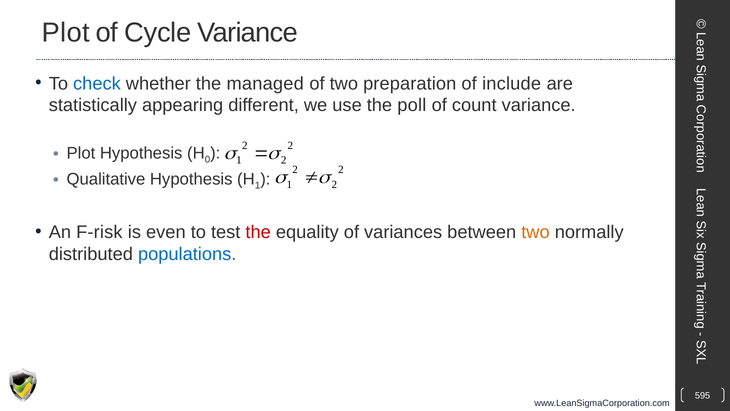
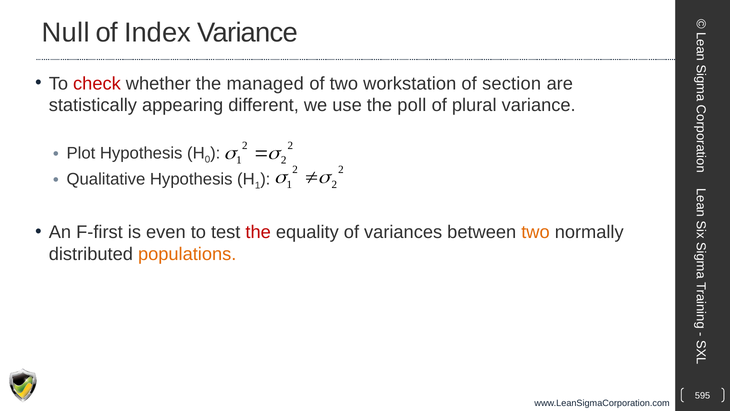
Plot: Plot -> Null (66, 32)
Cycle: Cycle -> Index (158, 32)
check colour: blue -> red (97, 83)
preparation: preparation -> workstation (410, 83)
include: include -> section (512, 83)
count: count -> plural (474, 105)
F-risk: F-risk -> F-first (99, 232)
populations colour: blue -> orange (187, 254)
